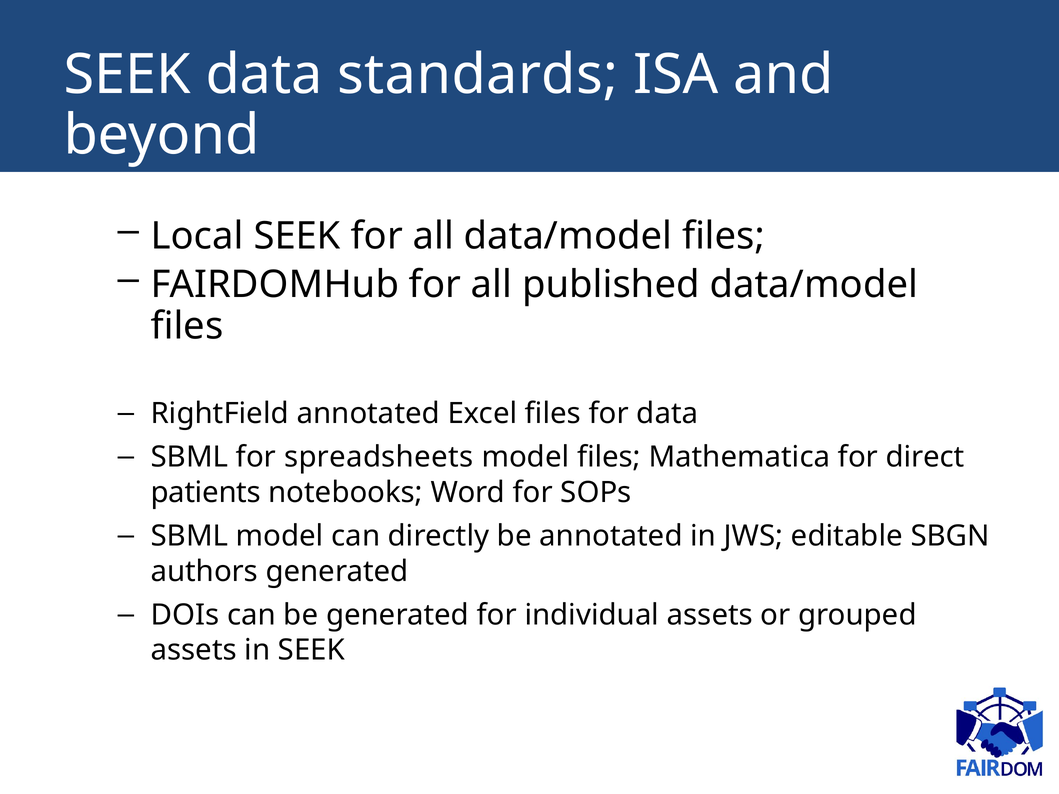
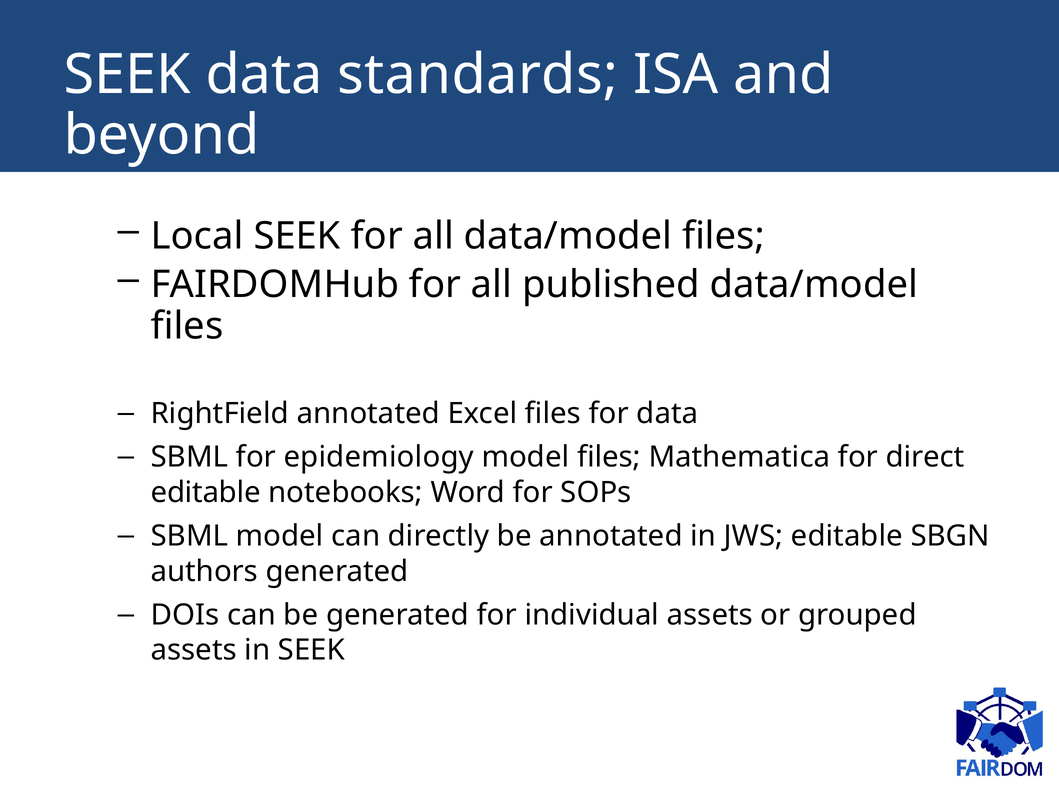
spreadsheets: spreadsheets -> epidemiology (379, 457)
patients: patients -> editable (206, 493)
